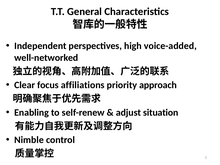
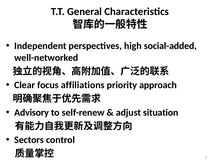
voice-added: voice-added -> social-added (170, 46)
Enabling: Enabling -> Advisory (32, 112)
Nimble: Nimble -> Sectors (29, 140)
